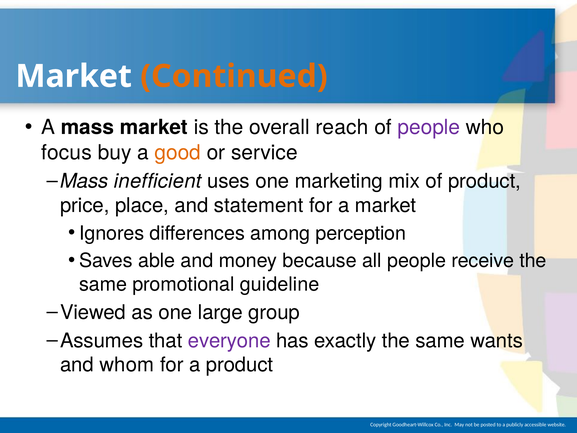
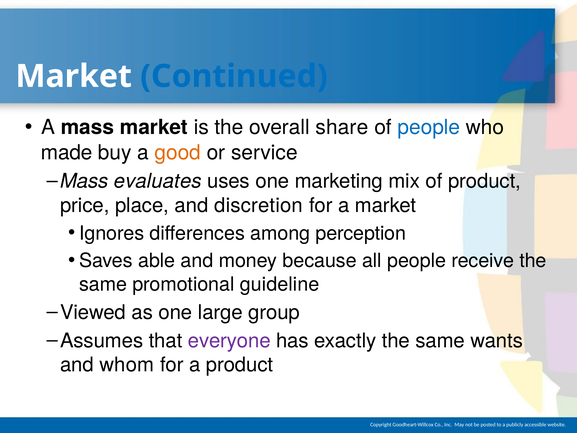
Continued colour: orange -> blue (234, 76)
reach: reach -> share (342, 127)
people colour: purple -> blue (429, 127)
focus: focus -> made (67, 152)
inefficient: inefficient -> evaluates (158, 181)
statement: statement -> discretion (259, 205)
